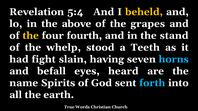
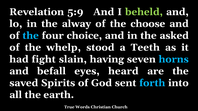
5:4: 5:4 -> 5:9 (75, 12)
beheld colour: yellow -> light green (144, 12)
above: above -> alway (76, 24)
grapes: grapes -> choose (148, 24)
the colour: yellow -> light blue (31, 36)
fourth: fourth -> choice (84, 36)
stand: stand -> asked (174, 36)
name: name -> saved (24, 83)
